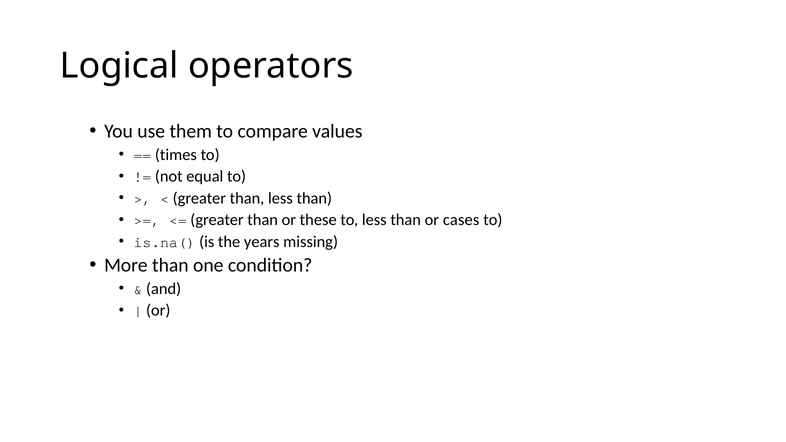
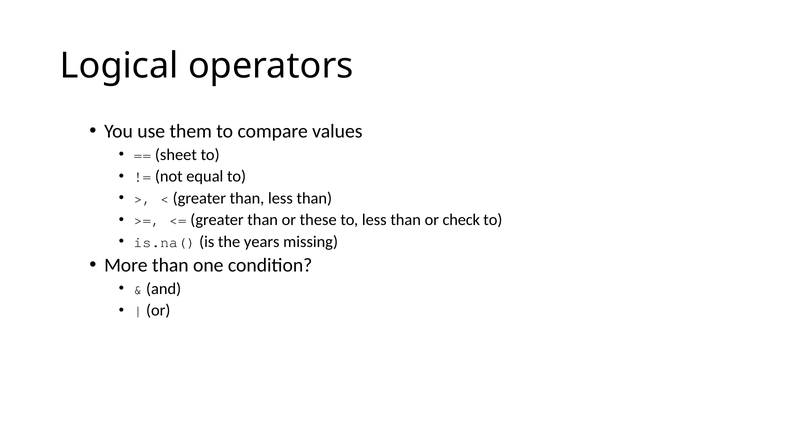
times: times -> sheet (176, 155)
cases: cases -> check (461, 220)
